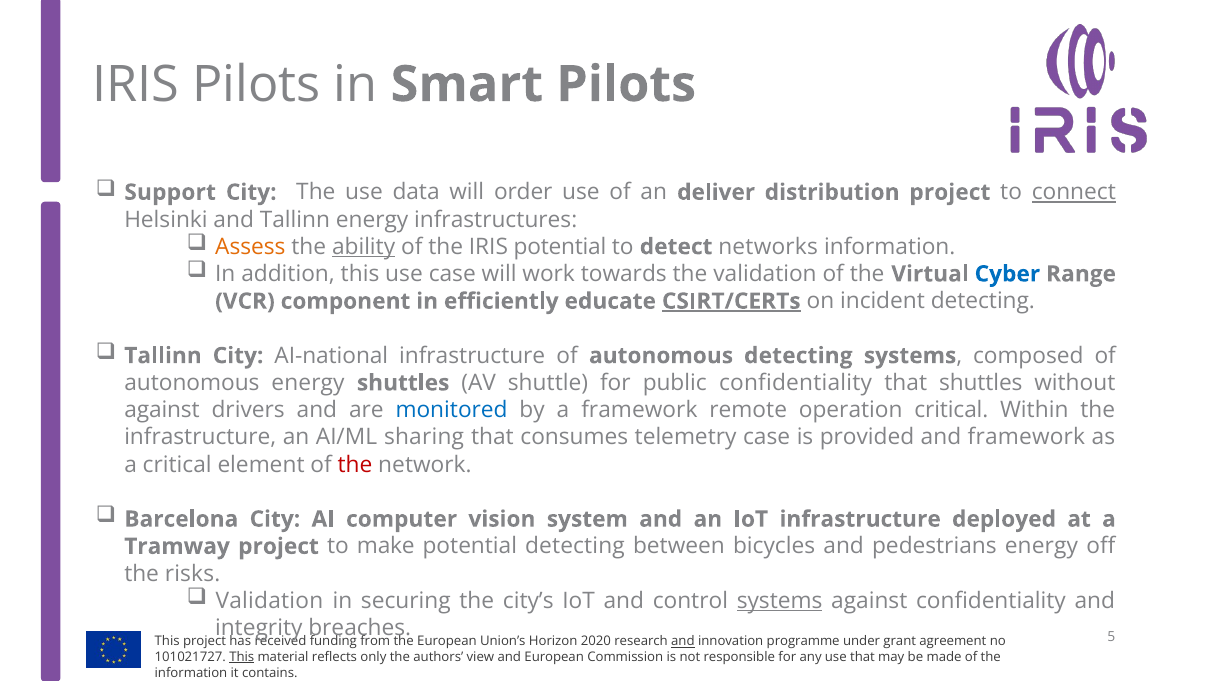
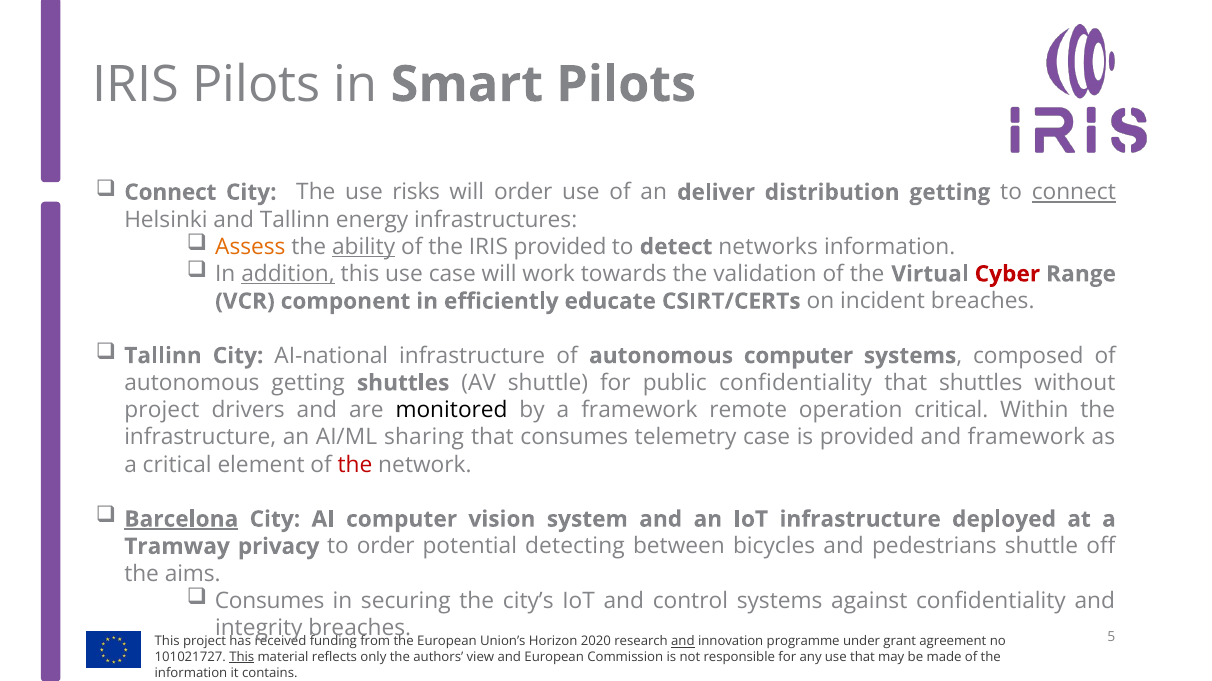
Support: Support -> Connect (170, 192)
data: data -> risks (416, 192)
distribution project: project -> getting (950, 192)
IRIS potential: potential -> provided (560, 247)
addition underline: none -> present (288, 274)
Cyber colour: blue -> red (1007, 274)
CSIRT/CERTs underline: present -> none (731, 302)
incident detecting: detecting -> breaches (983, 302)
autonomous detecting: detecting -> computer (799, 356)
autonomous energy: energy -> getting (308, 383)
against: against -> project (162, 411)
monitored colour: blue -> black (452, 411)
Barcelona underline: none -> present (181, 520)
Tramway project: project -> privacy (279, 547)
to make: make -> order (386, 547)
pedestrians energy: energy -> shuttle (1041, 547)
risks: risks -> aims (193, 574)
Validation: Validation -> Consumes (270, 602)
systems underline: present -> none (780, 602)
